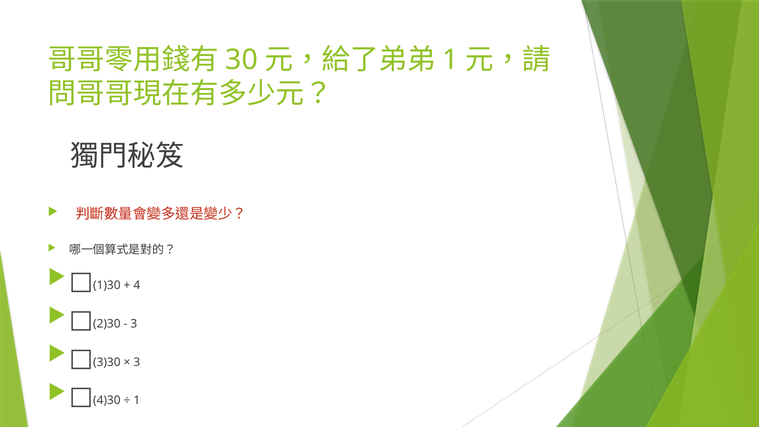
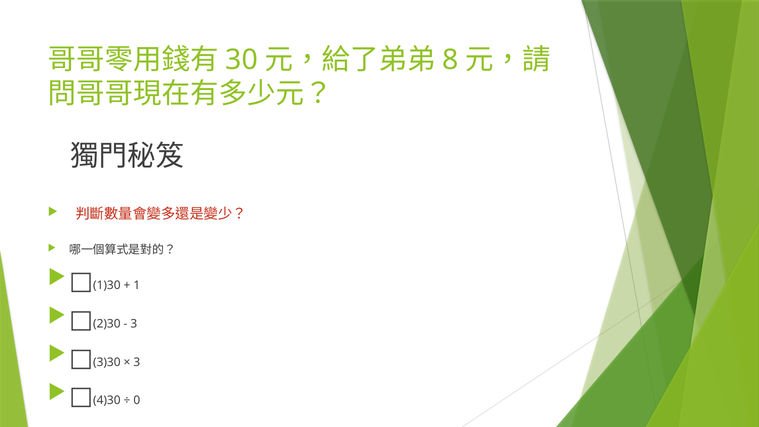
1: 1 -> 8 (451, 60)
4: 4 -> 1 (137, 286)
1: 1 -> 0 (137, 400)
